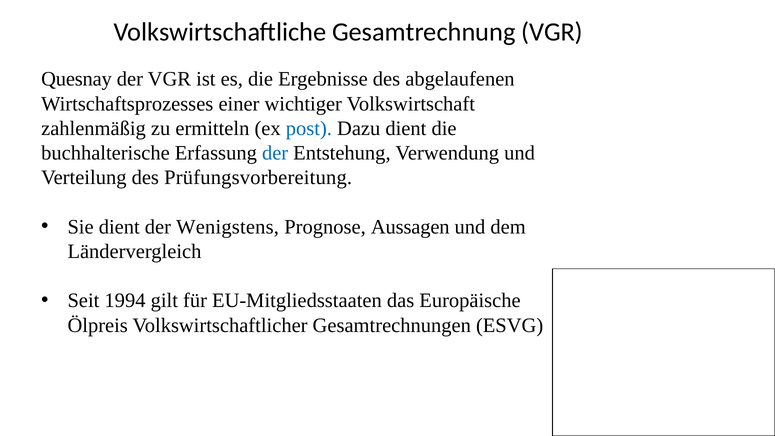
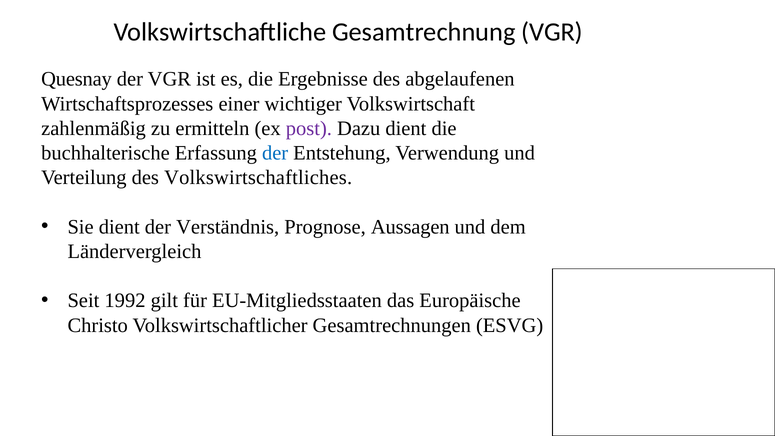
post colour: blue -> purple (309, 128)
Prüfungsvorbereitung: Prüfungsvorbereitung -> Volkswirtschaftliches (258, 178)
Wenigstens: Wenigstens -> Verständnis (228, 227)
1994: 1994 -> 1992 (125, 301)
Ölpreis: Ölpreis -> Christo (98, 325)
